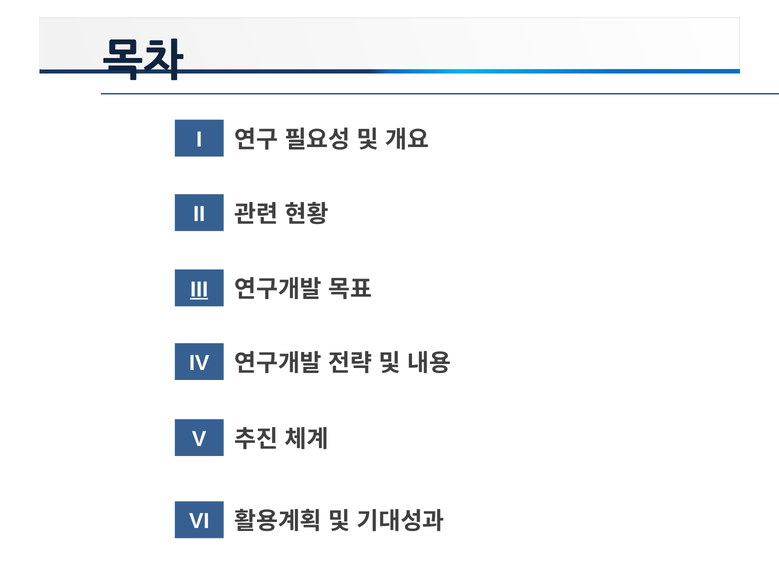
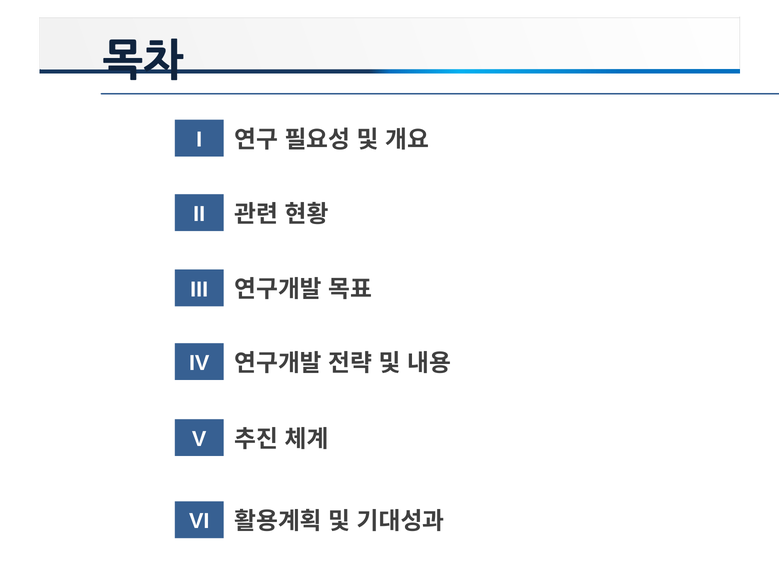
III underline: present -> none (199, 289)
